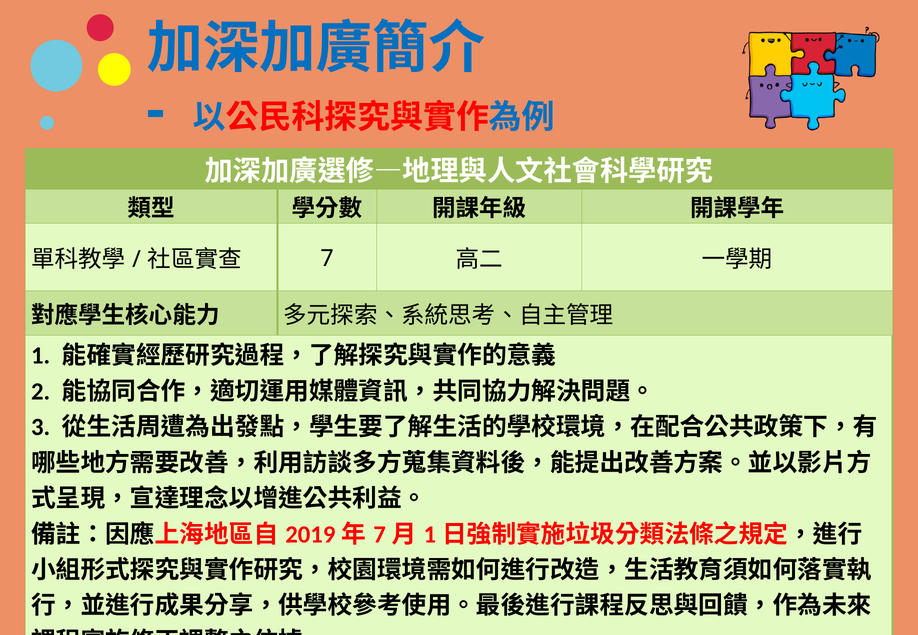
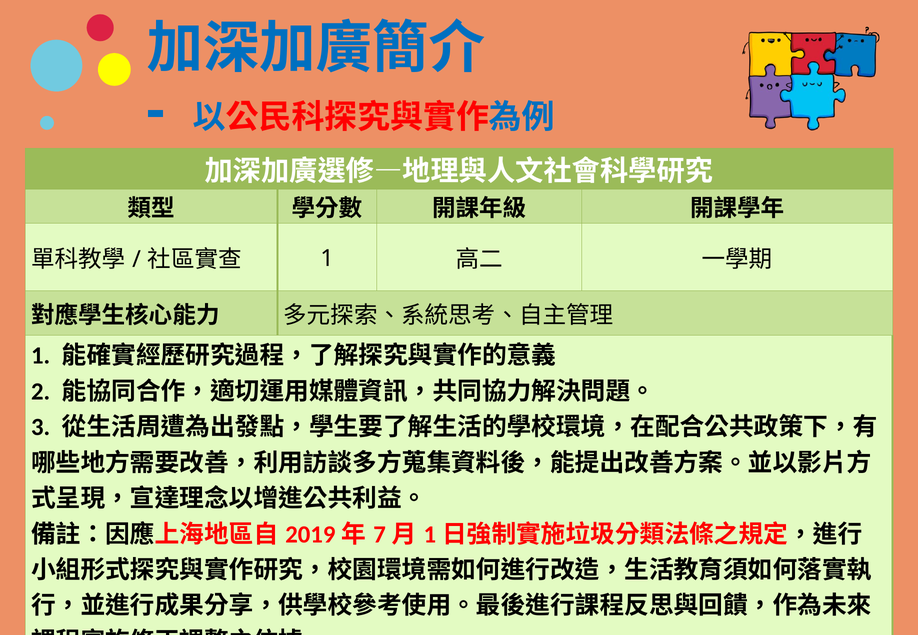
7: 7 -> 1 (327, 259)
